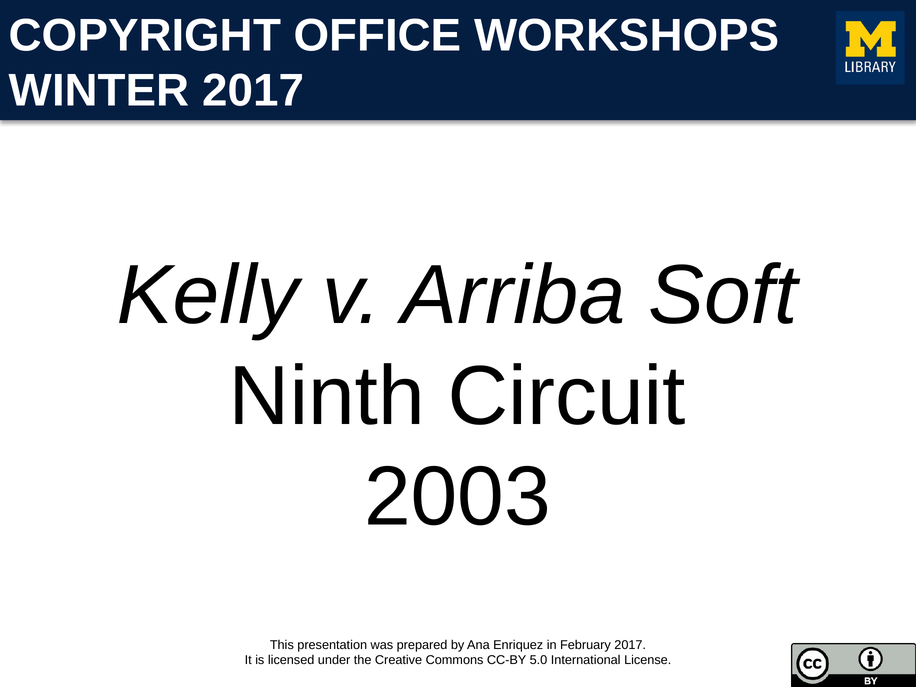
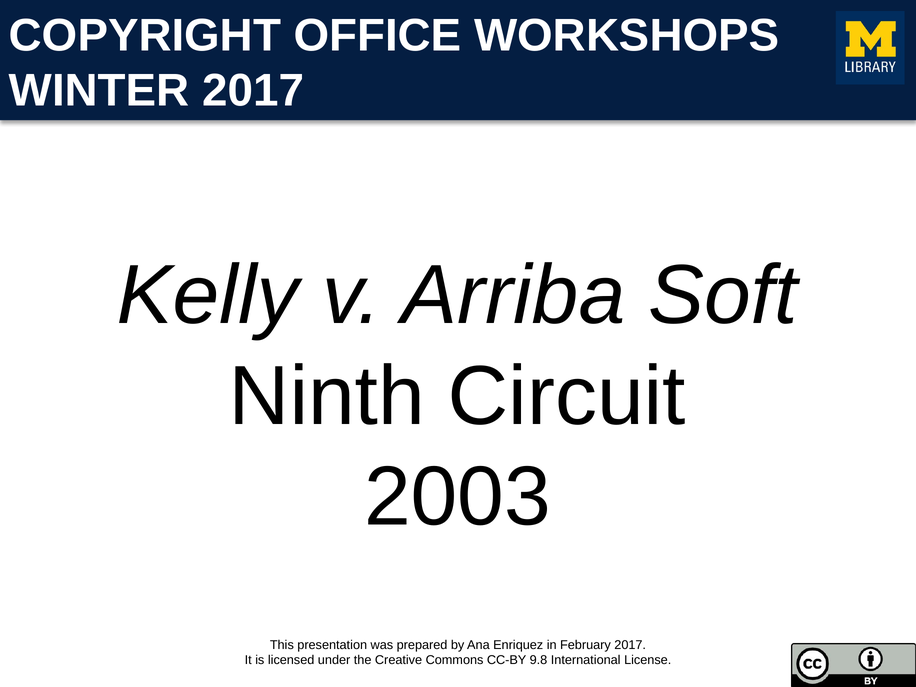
5.0: 5.0 -> 9.8 (538, 660)
